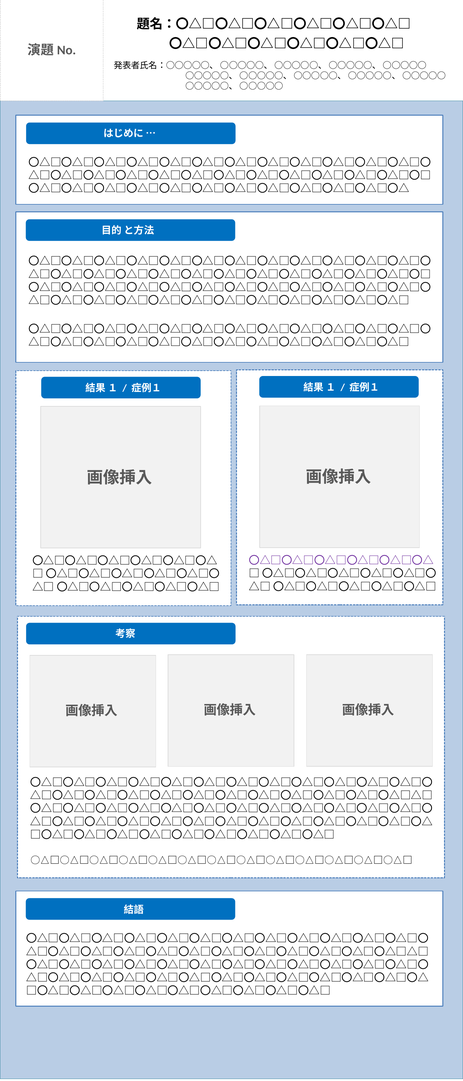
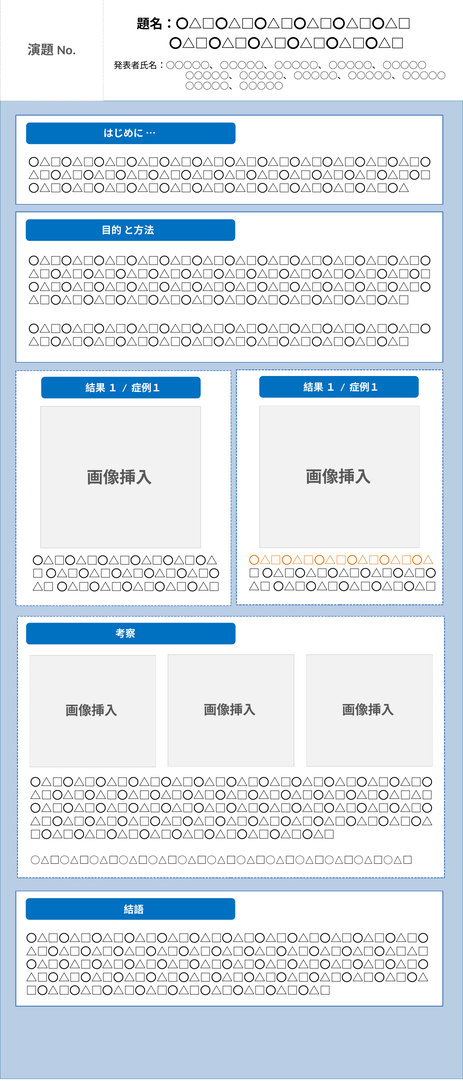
〇△□〇△□〇△□〇△□〇△□〇△ colour: purple -> orange (341, 560)
